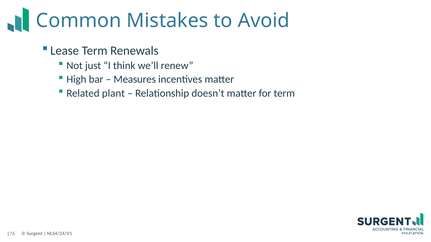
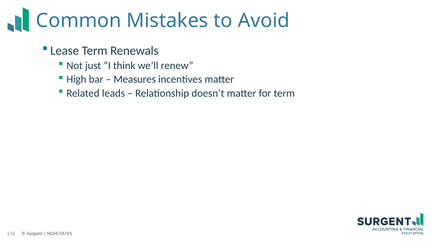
plant: plant -> leads (113, 93)
